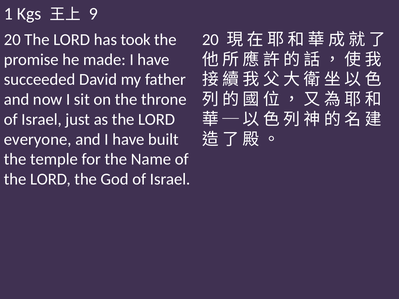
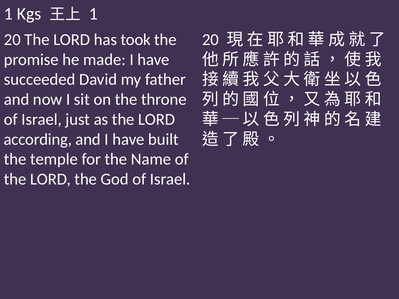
9: 9 -> 1 (93, 14)
everyone: everyone -> according (38, 139)
